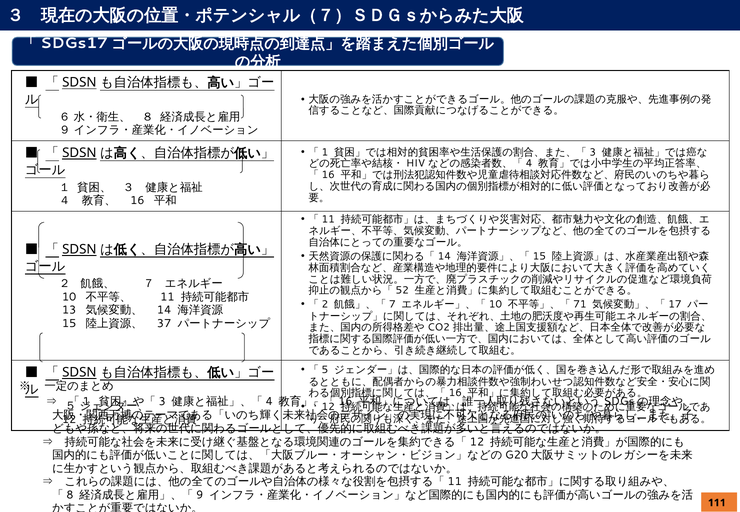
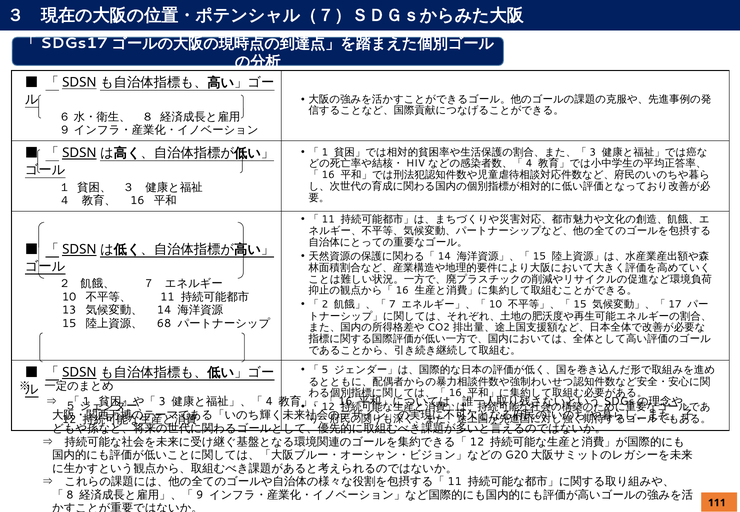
52: 52 -> 16 (402, 290)
71: 71 -> 15 (580, 305)
37: 37 -> 68 (164, 324)
